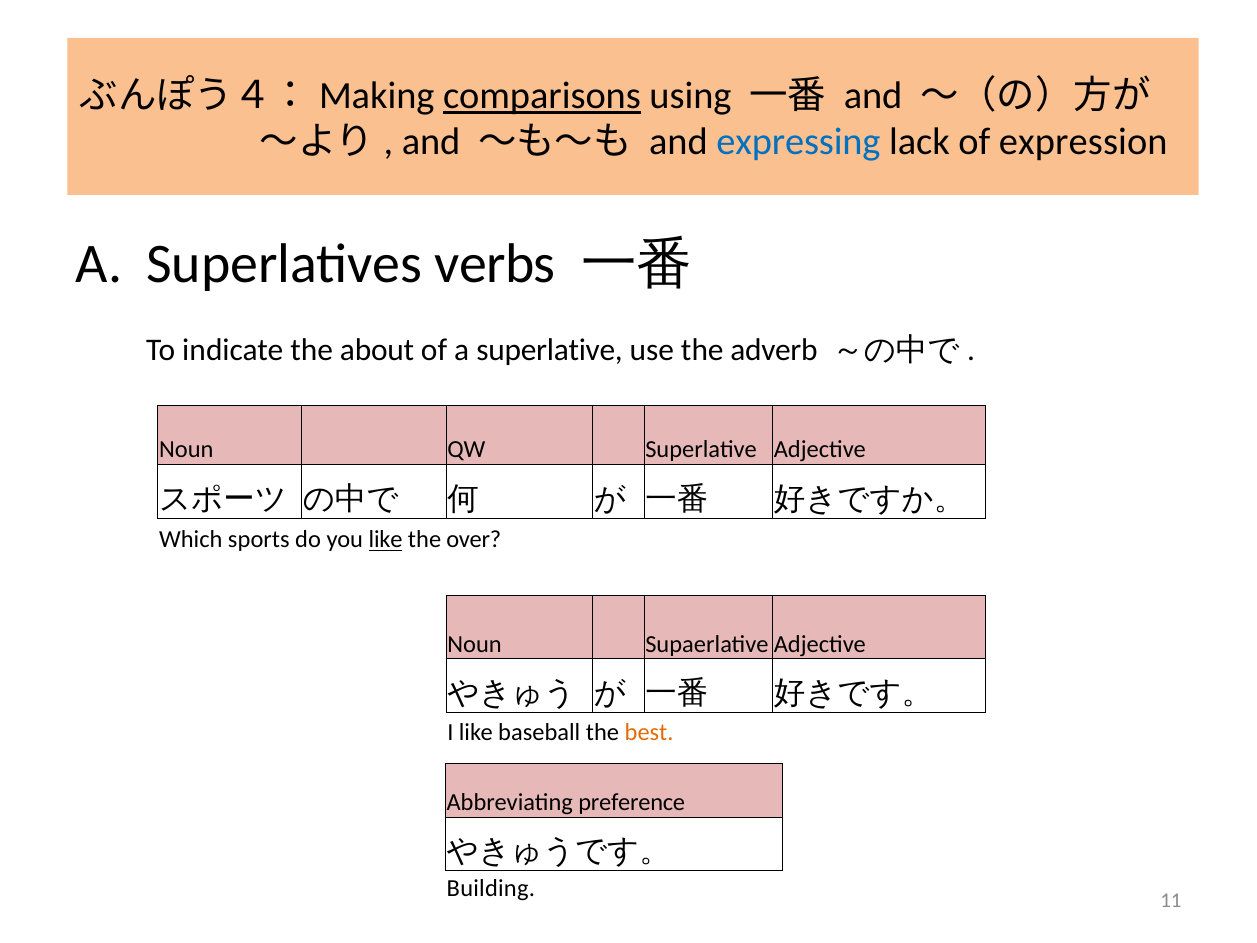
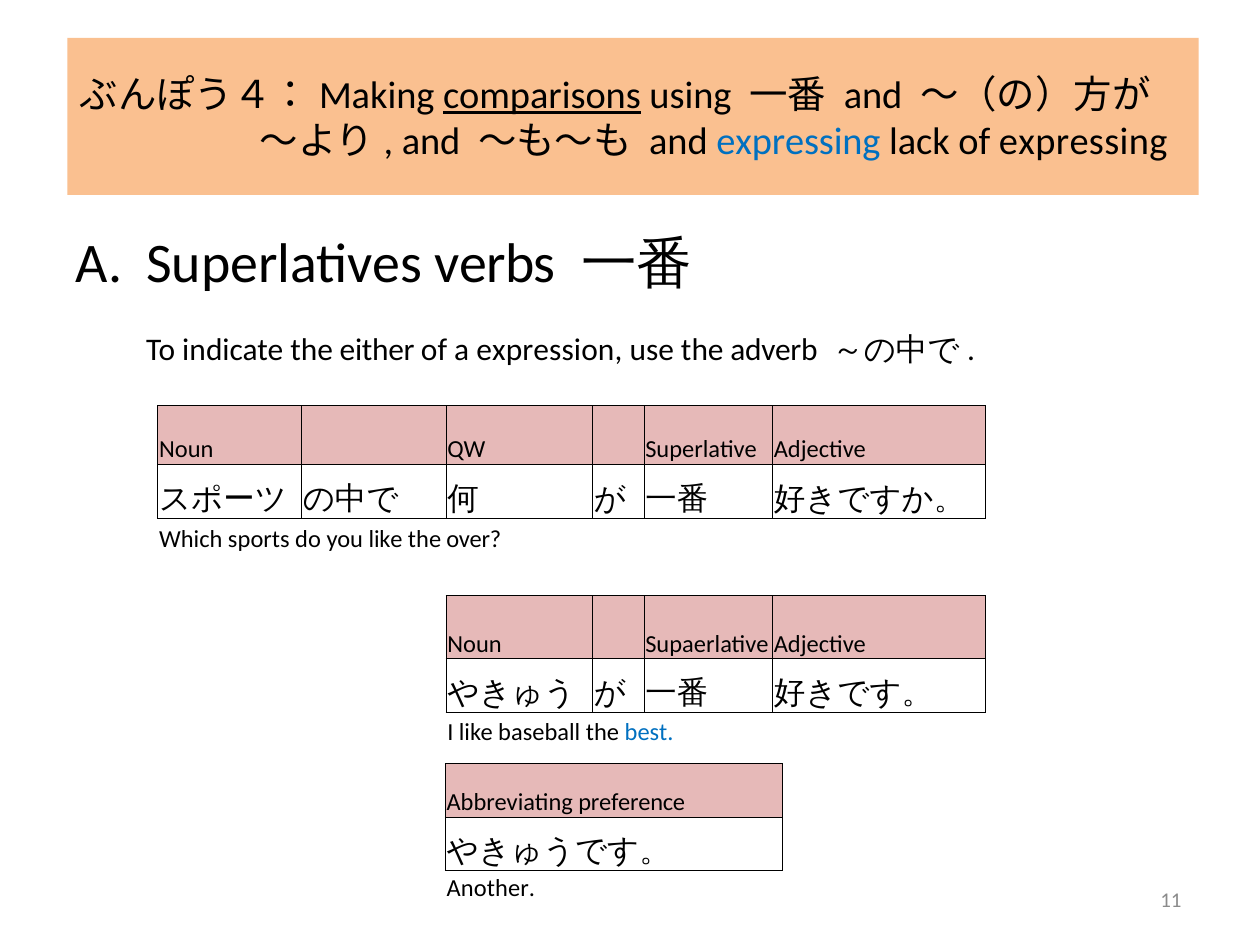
of expression: expression -> expressing (1083, 142)
about: about -> either (377, 350)
a superlative: superlative -> expression (549, 350)
like underline: present -> none (386, 540)
best colour: orange -> blue (649, 733)
Building: Building -> Another (491, 888)
